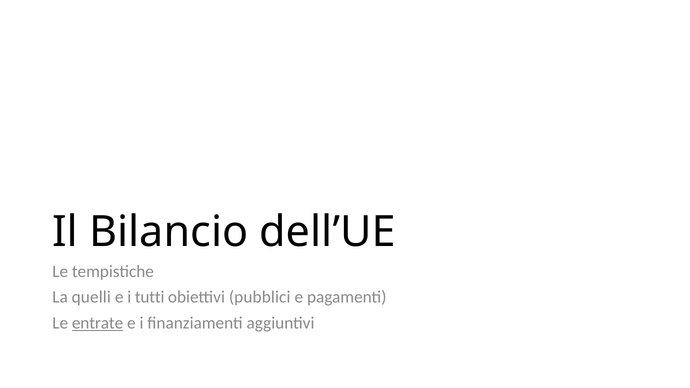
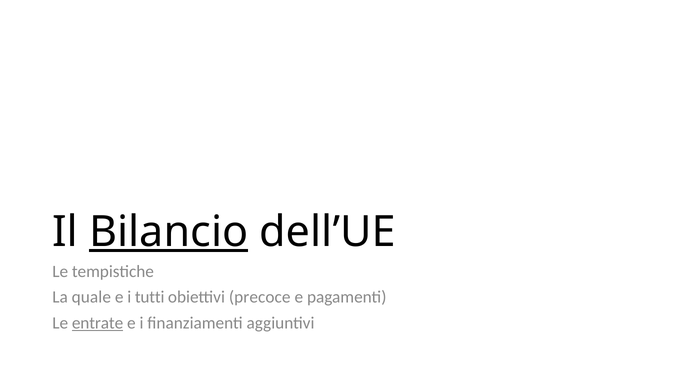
Bilancio underline: none -> present (169, 232)
quelli: quelli -> quale (91, 297)
pubblici: pubblici -> precoce (260, 297)
